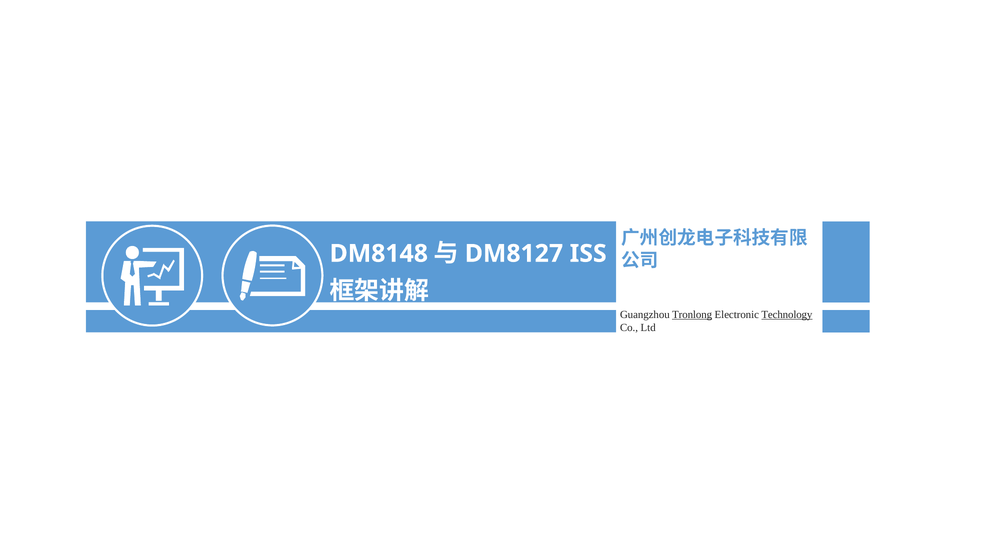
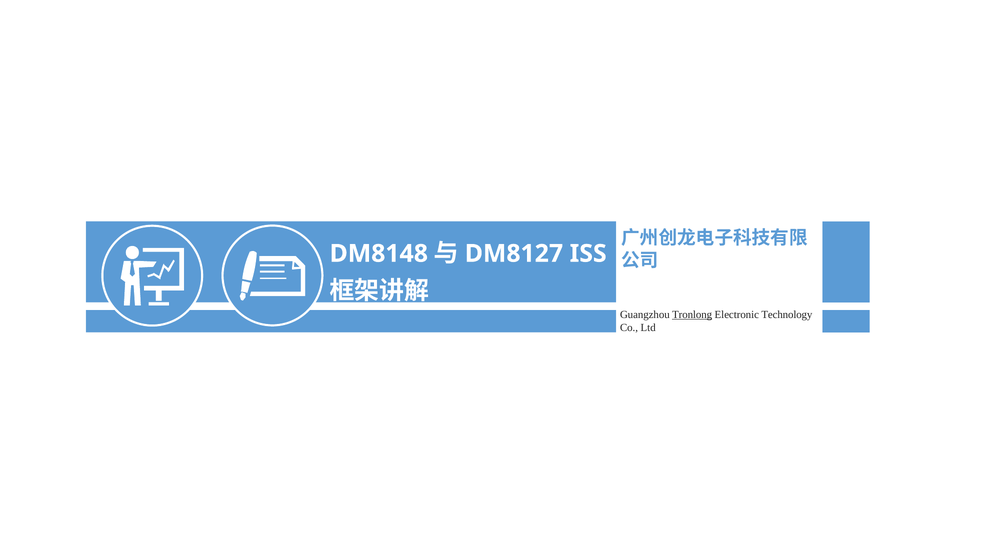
Technology underline: present -> none (787, 315)
